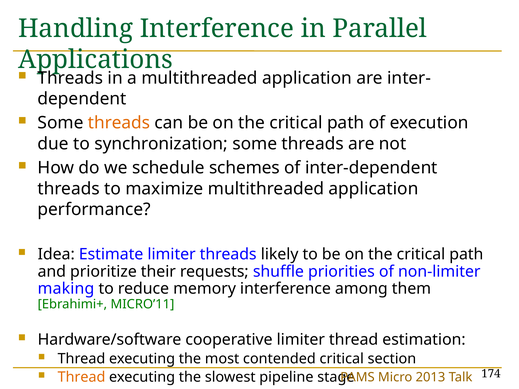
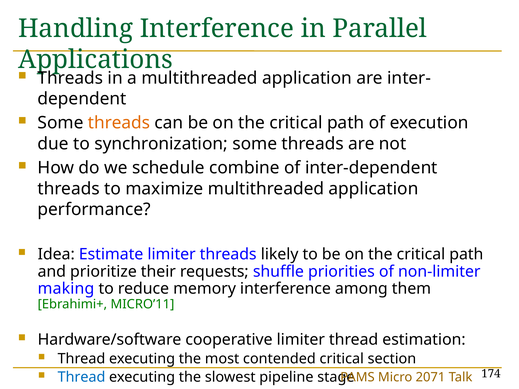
schemes: schemes -> combine (244, 168)
Thread colour: orange -> blue (81, 377)
2013: 2013 -> 2071 (430, 378)
